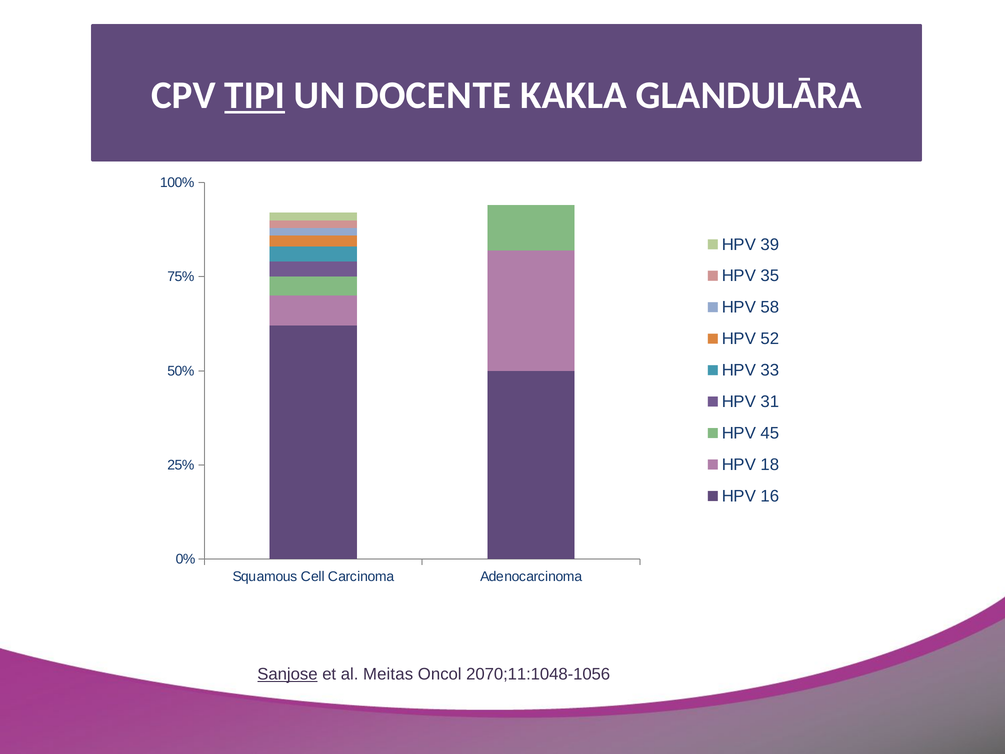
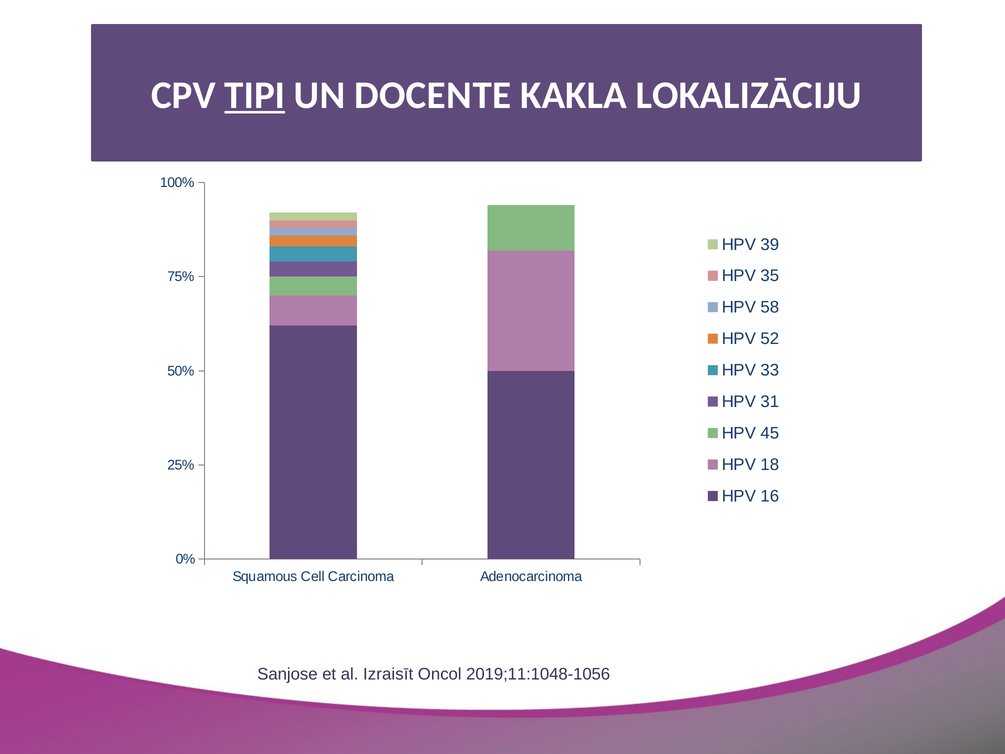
GLANDULĀRA: GLANDULĀRA -> LOKALIZĀCIJU (749, 95)
Sanjose underline: present -> none (287, 674)
Meitas: Meitas -> Izraisīt (388, 674)
2070;11:1048-1056: 2070;11:1048-1056 -> 2019;11:1048-1056 (538, 674)
